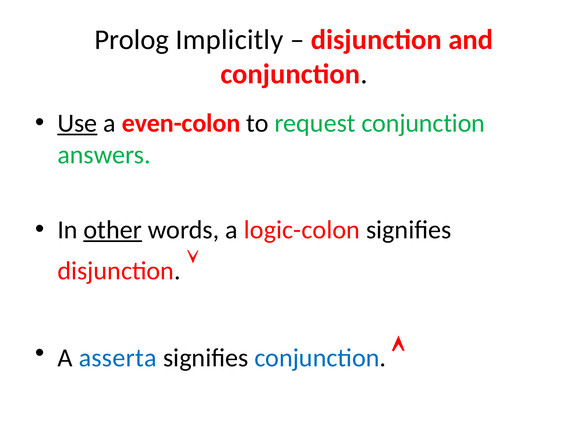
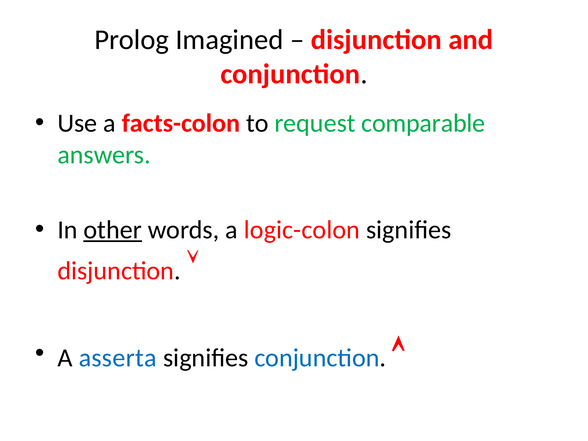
Implicitly: Implicitly -> Imagined (229, 40)
Use underline: present -> none (77, 123)
even-colon: even-colon -> facts-colon (181, 123)
request conjunction: conjunction -> comparable (423, 123)
